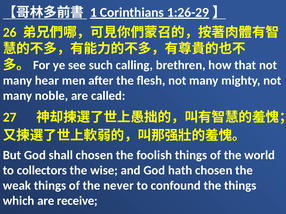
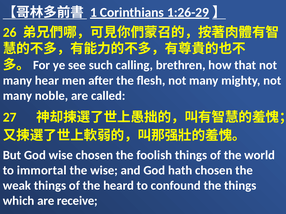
God shall: shall -> wise (61, 155)
collectors: collectors -> immortal (42, 171)
never: never -> heard (119, 186)
